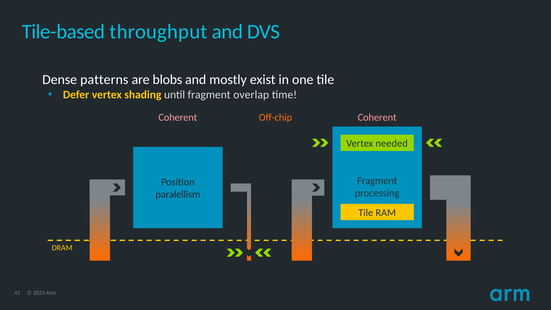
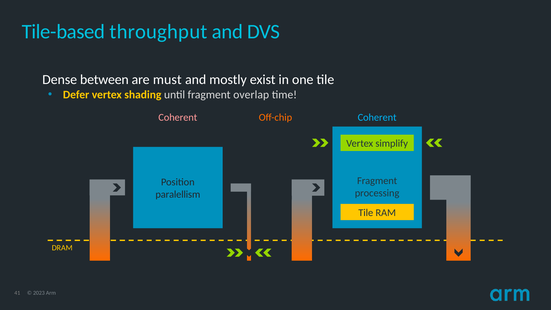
patterns: patterns -> between (104, 80)
blobs: blobs -> must (167, 80)
Coherent colour: pink -> light blue (377, 117)
needed: needed -> simplify (392, 144)
